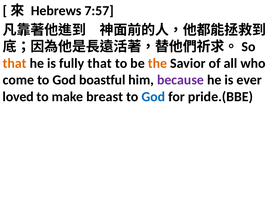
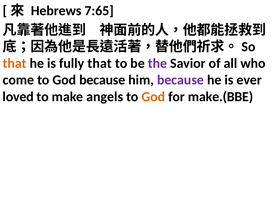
7:57: 7:57 -> 7:65 (99, 11)
the colour: orange -> purple (157, 63)
God boastful: boastful -> because (102, 80)
breast: breast -> angels (105, 97)
God colour: blue -> orange (153, 97)
pride.(BBE: pride.(BBE -> make.(BBE (221, 97)
